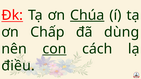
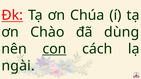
Chúa underline: present -> none (87, 15)
Chấp: Chấp -> Chào (47, 32)
điều: điều -> ngài (18, 66)
